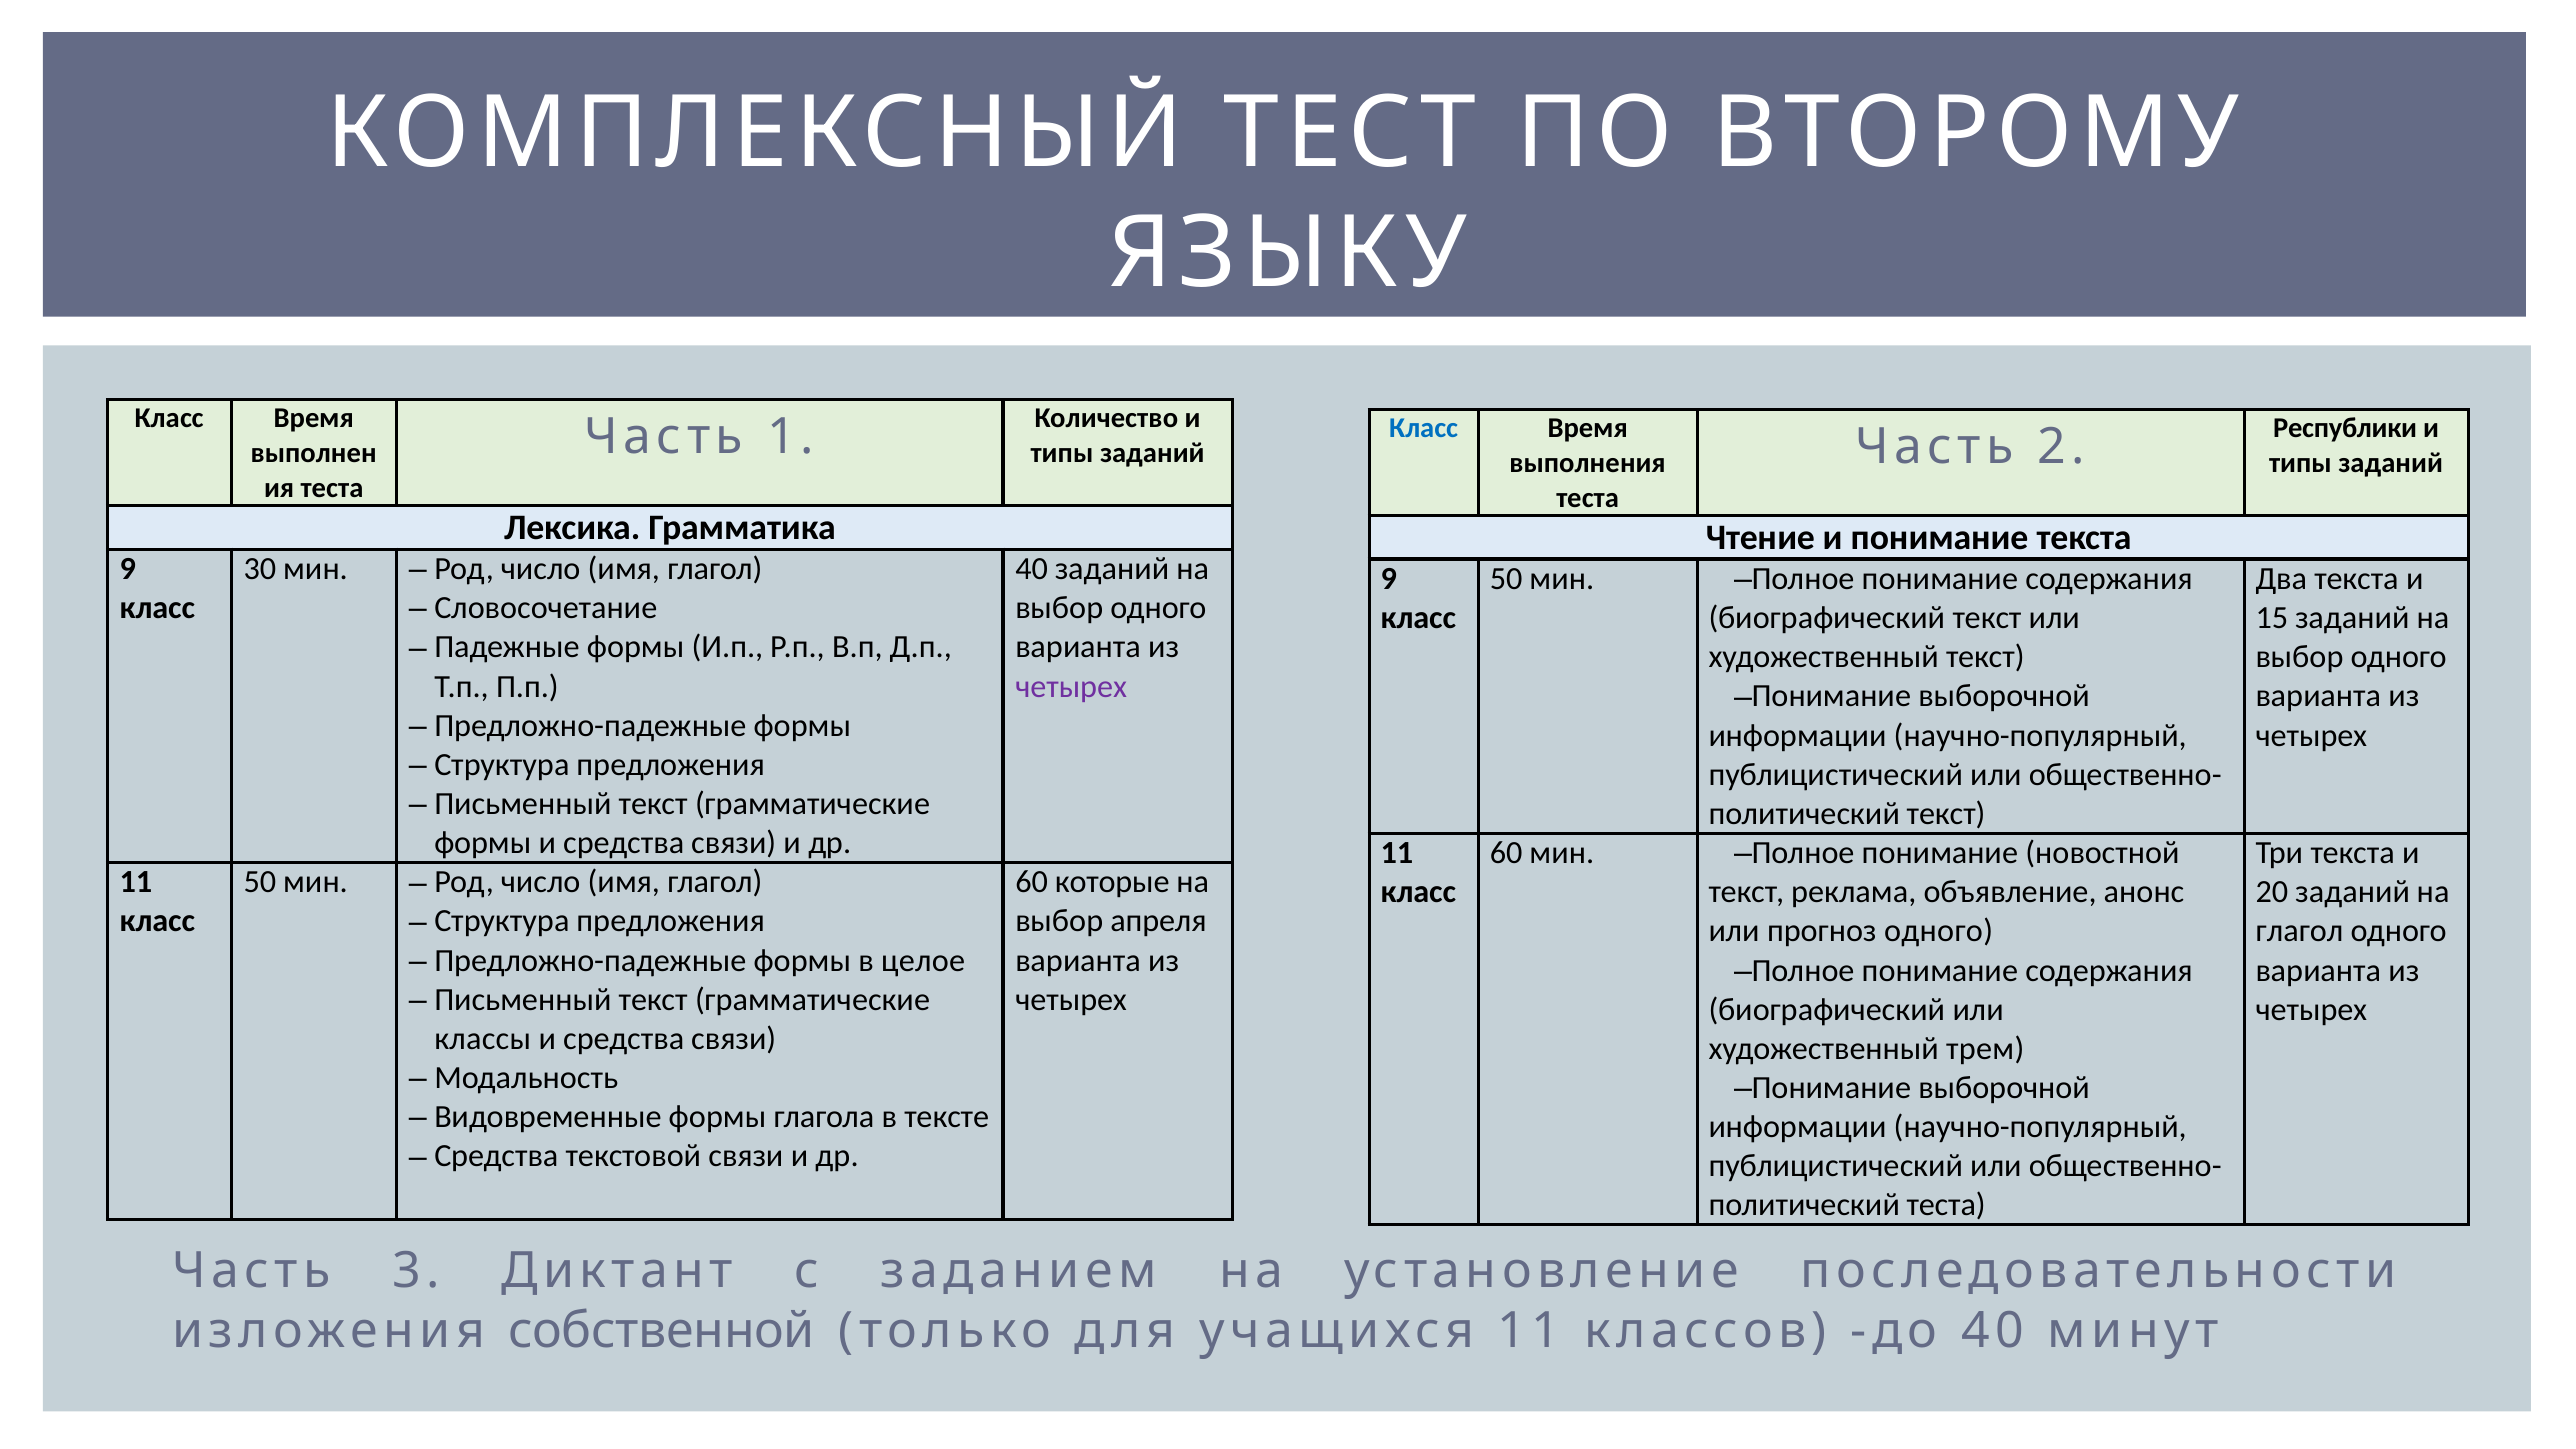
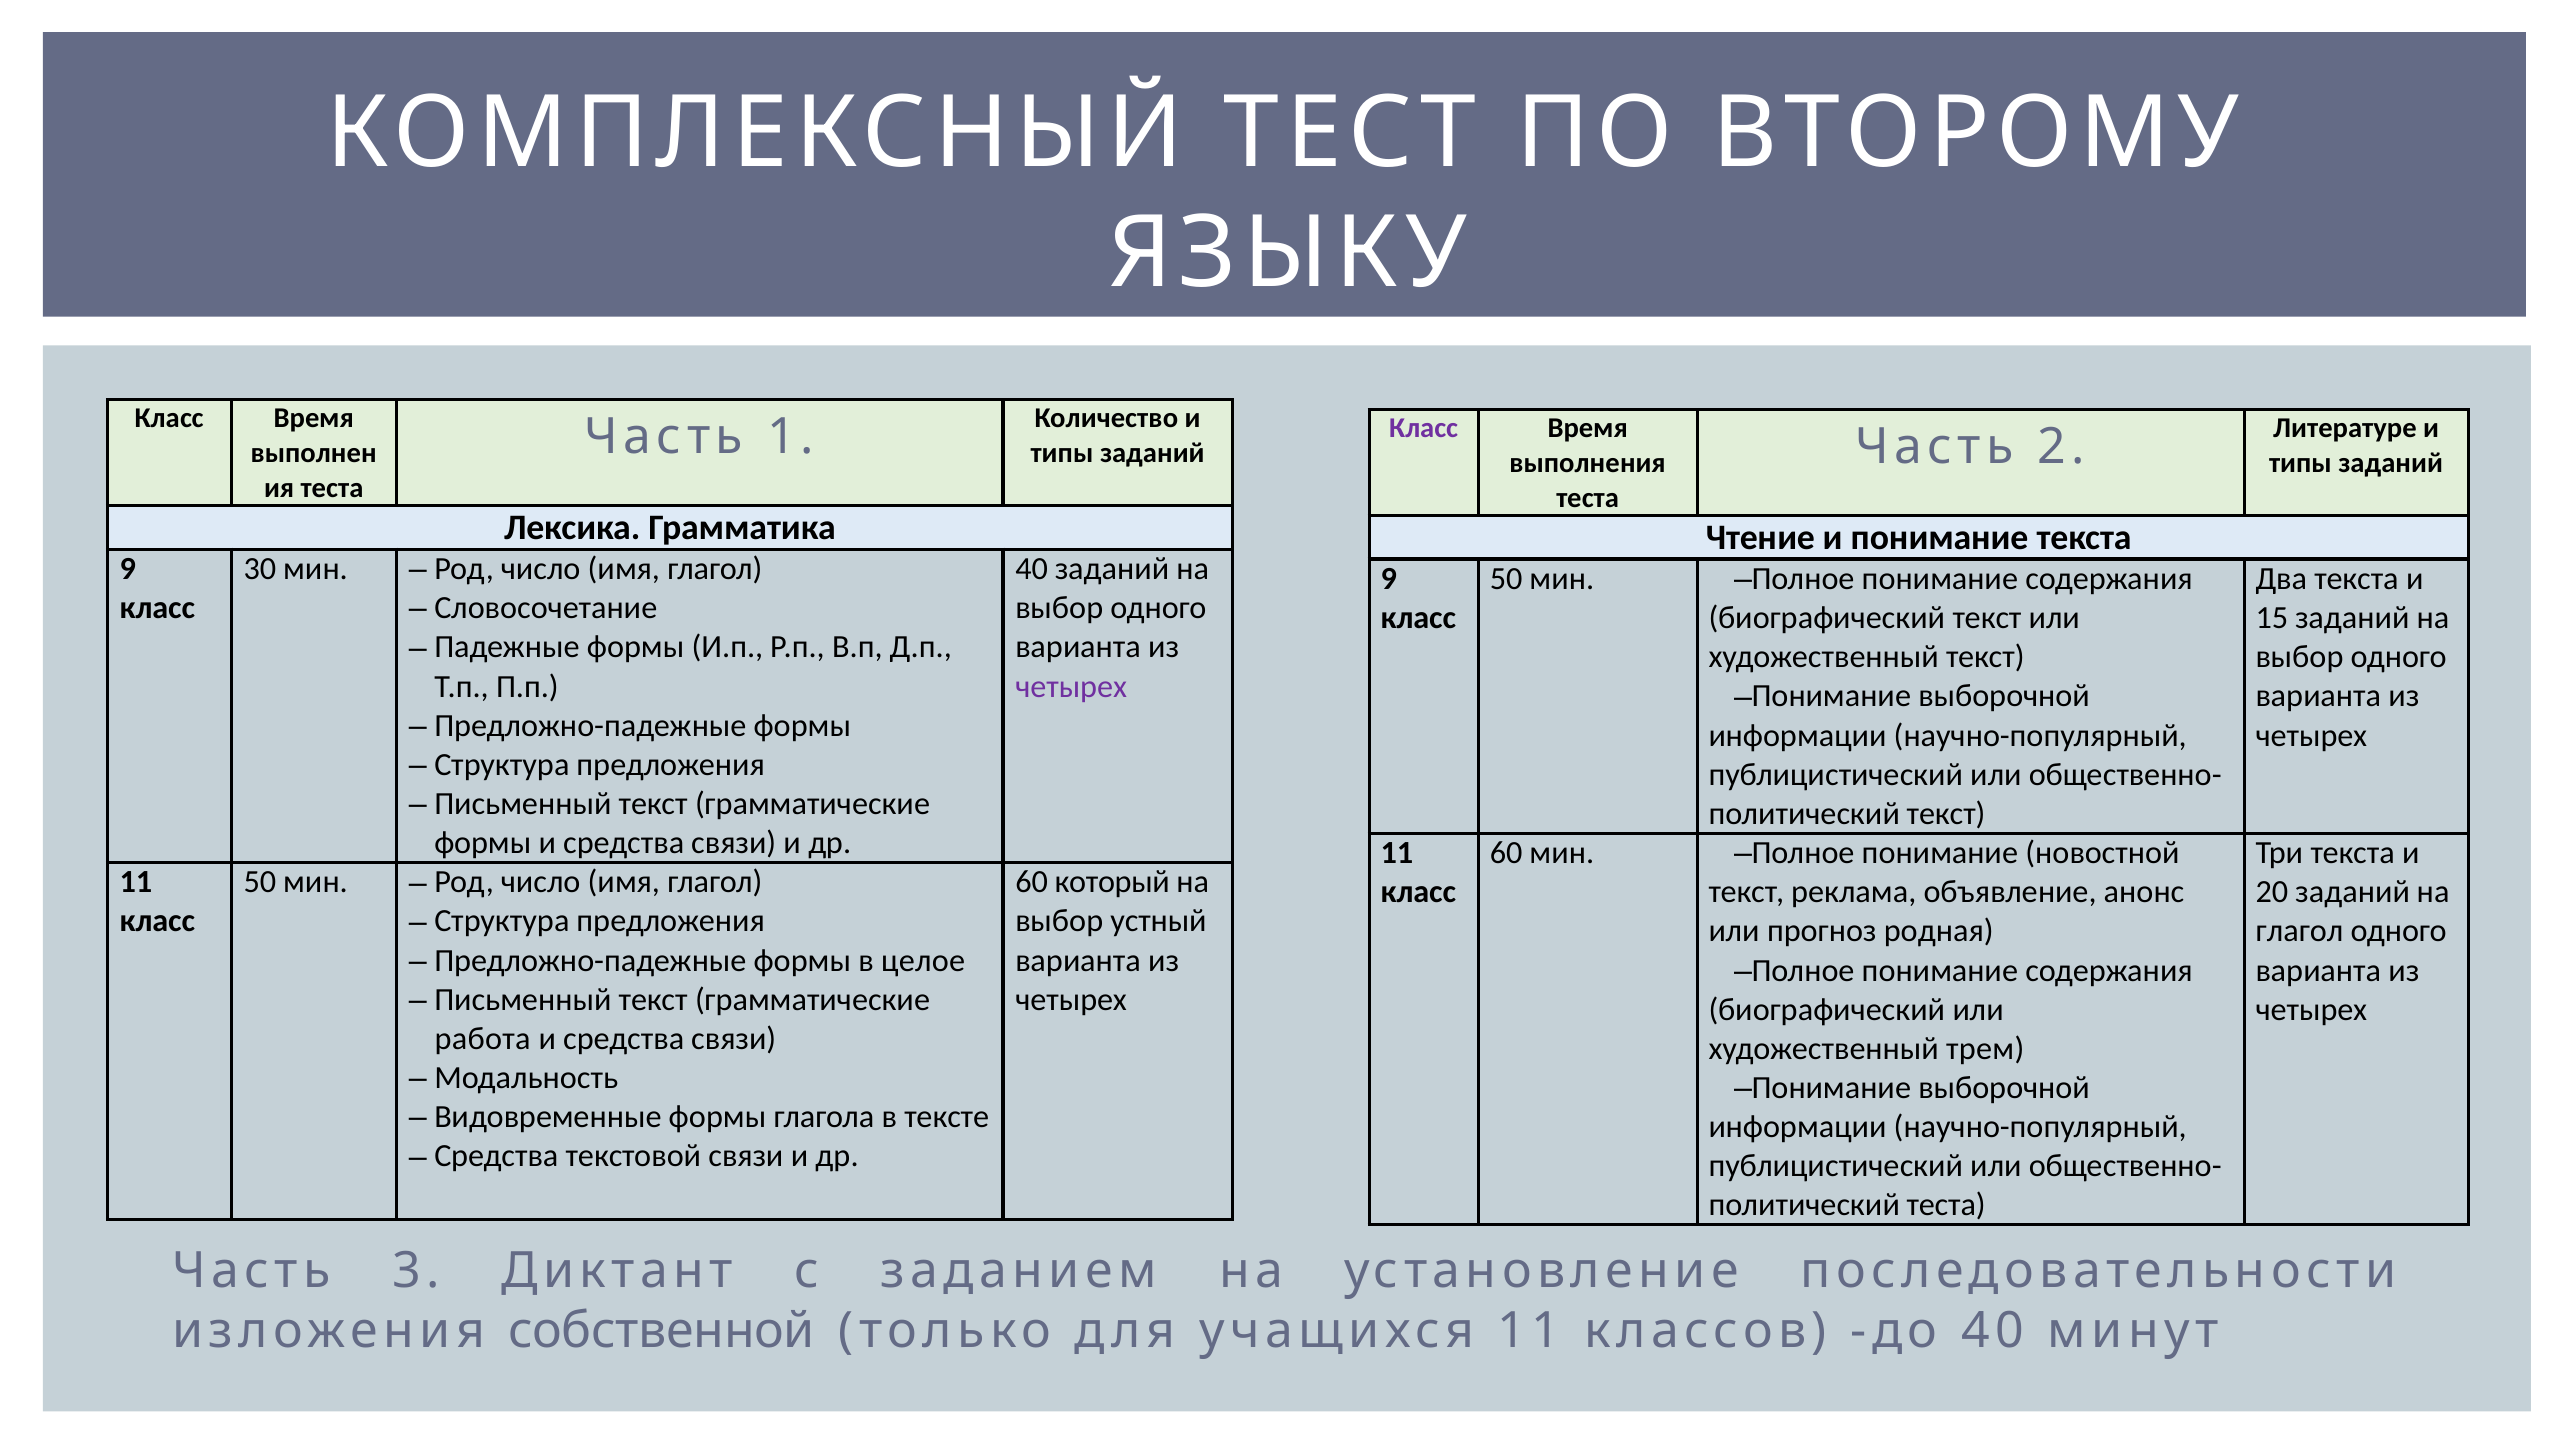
Класс colour: blue -> purple (1424, 428)
Республики: Республики -> Литературе (2345, 428)
которые: которые -> который (1112, 882)
апреля: апреля -> устный (1158, 921)
прогноз одного: одного -> родная (1939, 931)
классы: классы -> работа (483, 1039)
